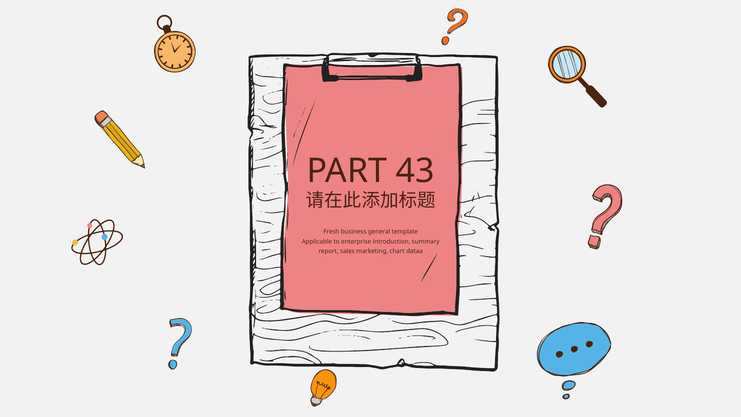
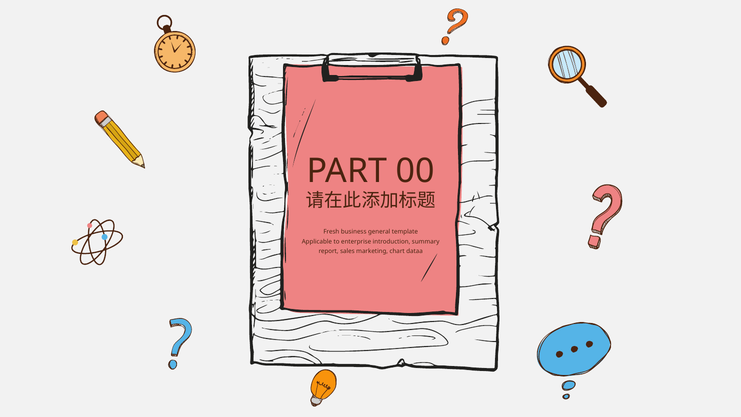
43: 43 -> 00 (415, 171)
